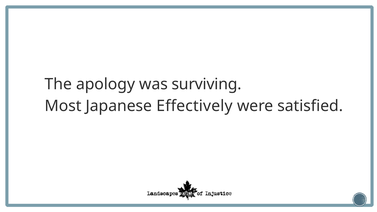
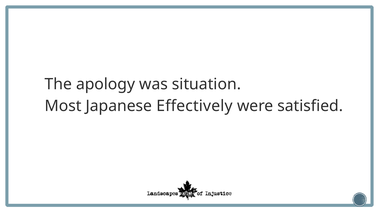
surviving: surviving -> situation (206, 84)
